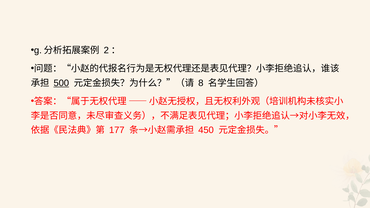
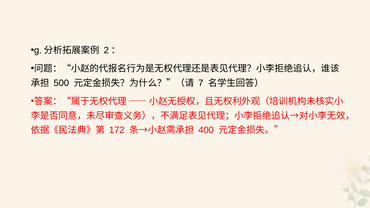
500 underline: present -> none (61, 83)
8: 8 -> 7 (201, 83)
177: 177 -> 172 (117, 130)
450: 450 -> 400 (206, 130)
